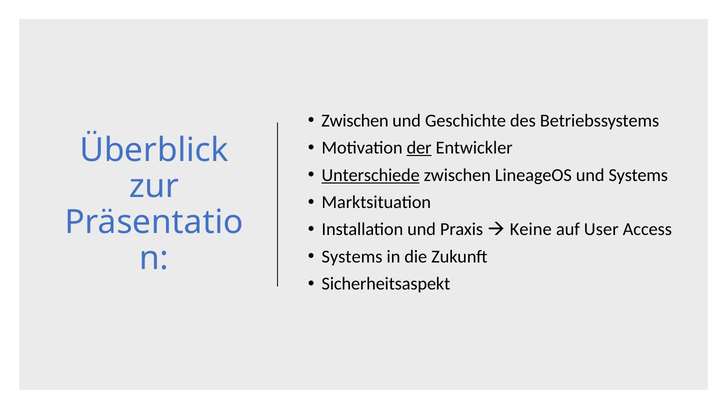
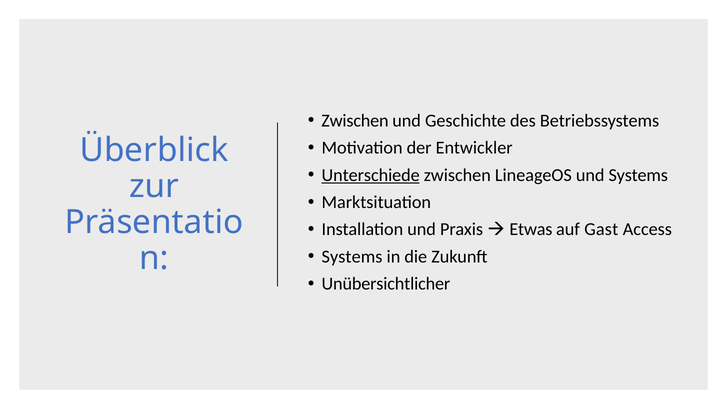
der underline: present -> none (419, 148)
Keine: Keine -> Etwas (531, 229)
User: User -> Gast (601, 229)
Sicherheitsaspekt: Sicherheitsaspekt -> Unübersichtlicher (386, 284)
